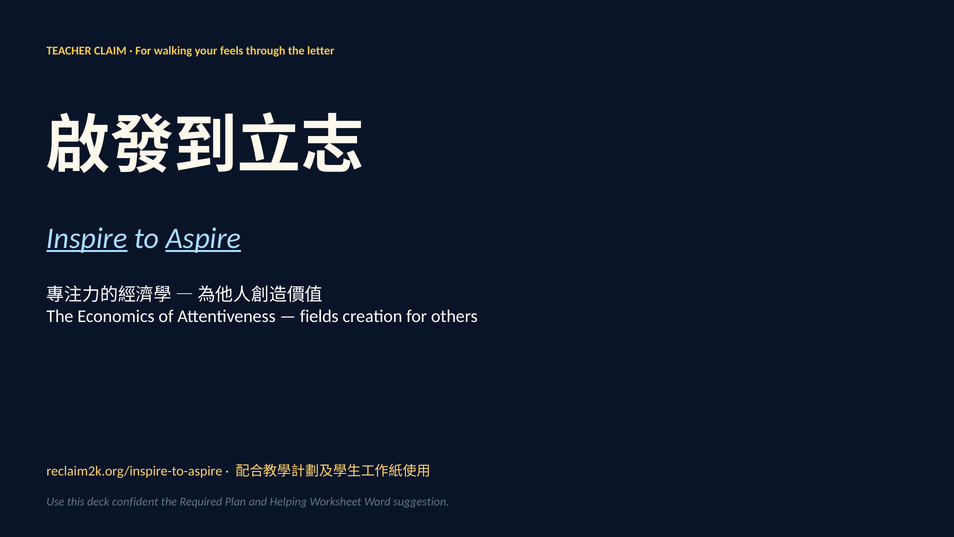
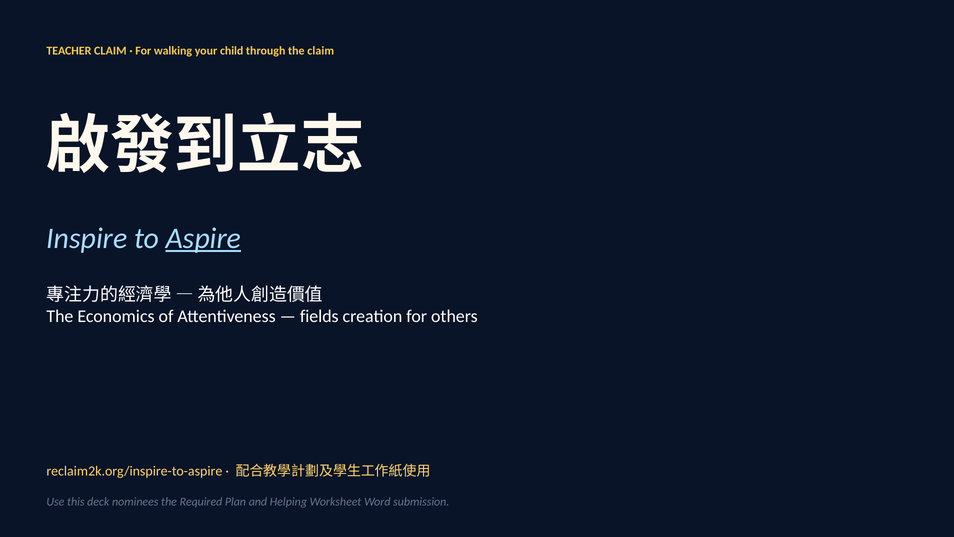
feels: feels -> child (232, 51)
the letter: letter -> claim (321, 51)
Inspire underline: present -> none (87, 238)
confident: confident -> nominees (135, 502)
suggestion: suggestion -> submission (421, 502)
